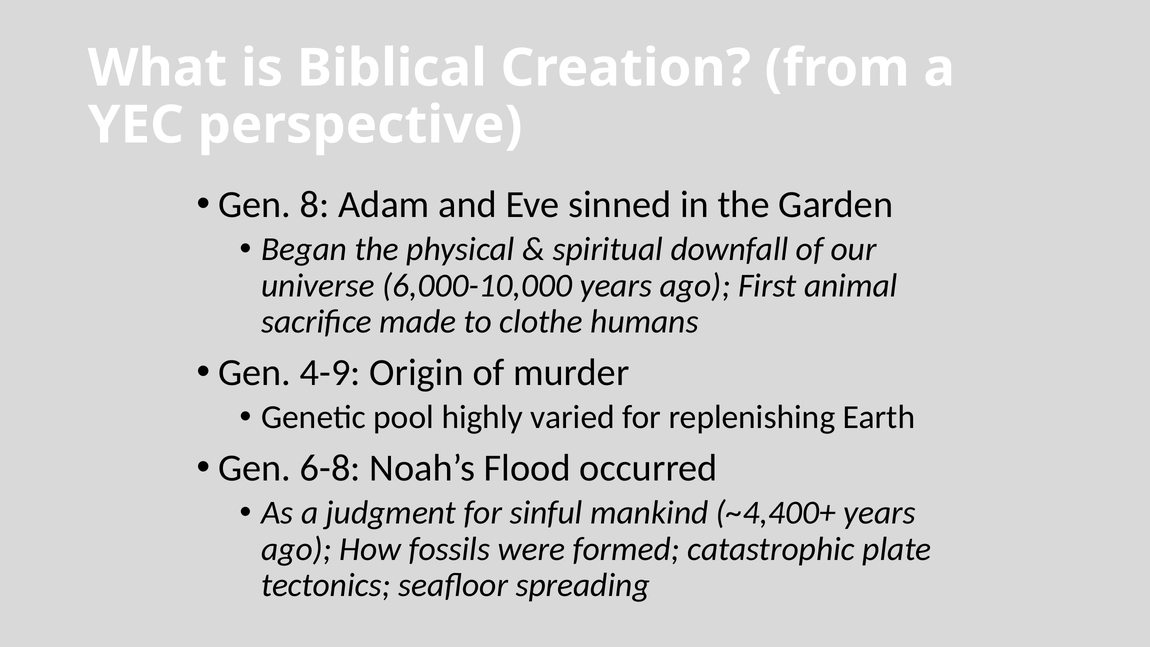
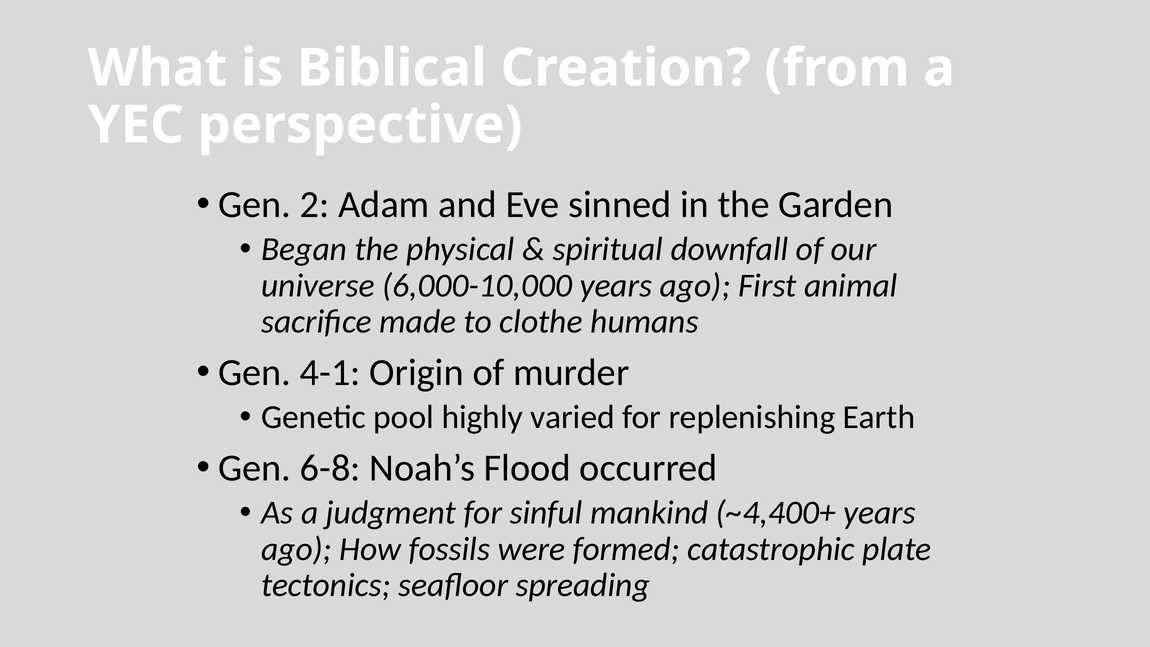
8: 8 -> 2 (315, 205)
4-9: 4-9 -> 4-1 (330, 372)
